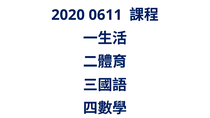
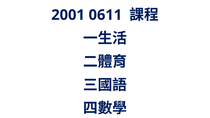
2020: 2020 -> 2001 (68, 15)
